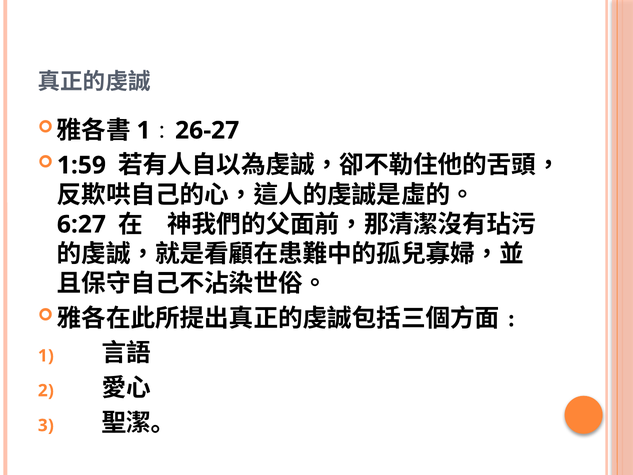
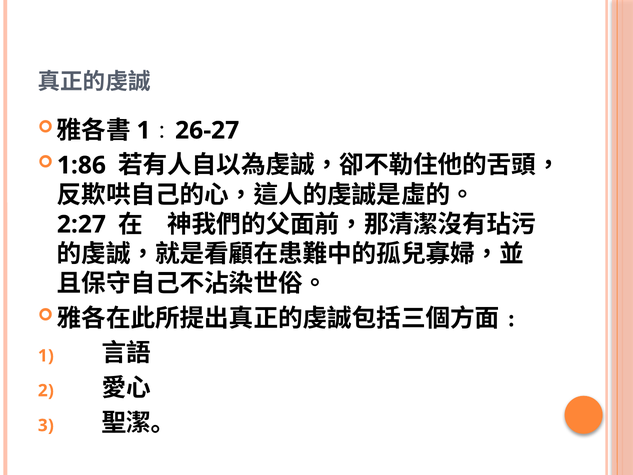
1:59: 1:59 -> 1:86 (81, 165)
6:27: 6:27 -> 2:27 (81, 224)
